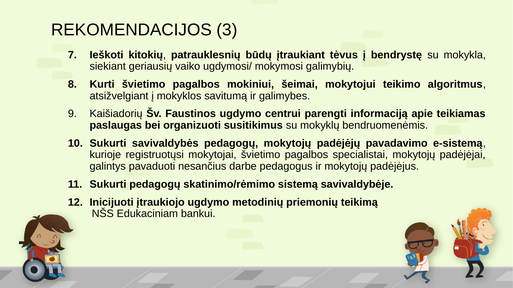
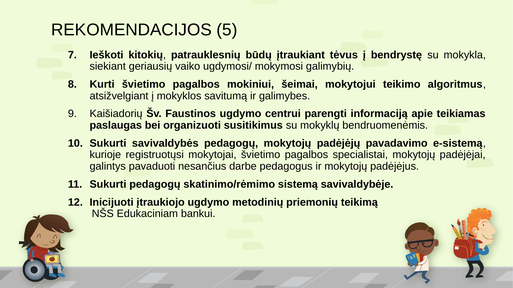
3: 3 -> 5 (227, 30)
